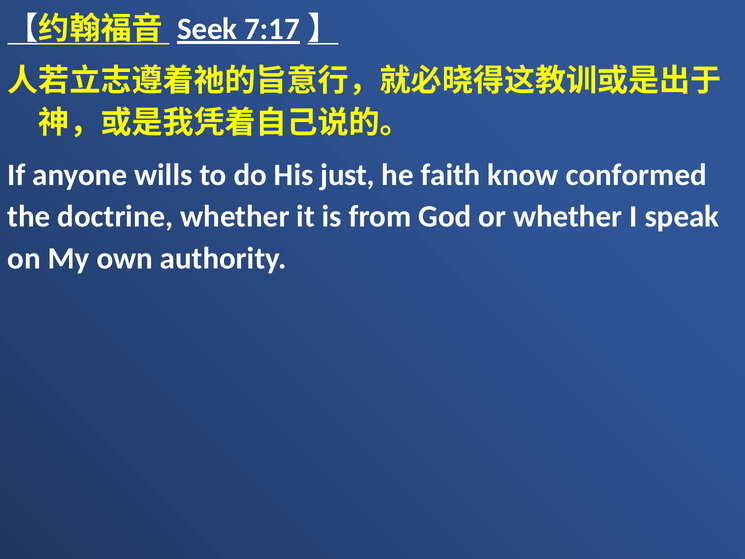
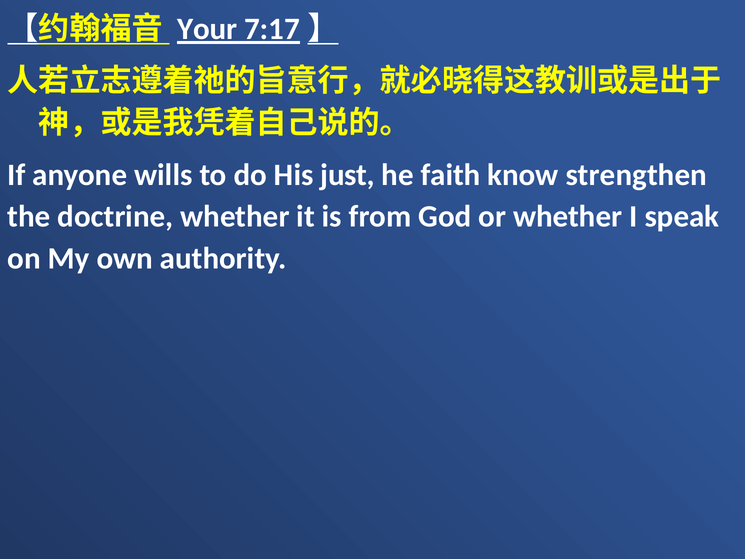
Seek: Seek -> Your (207, 29)
conformed: conformed -> strengthen (636, 175)
